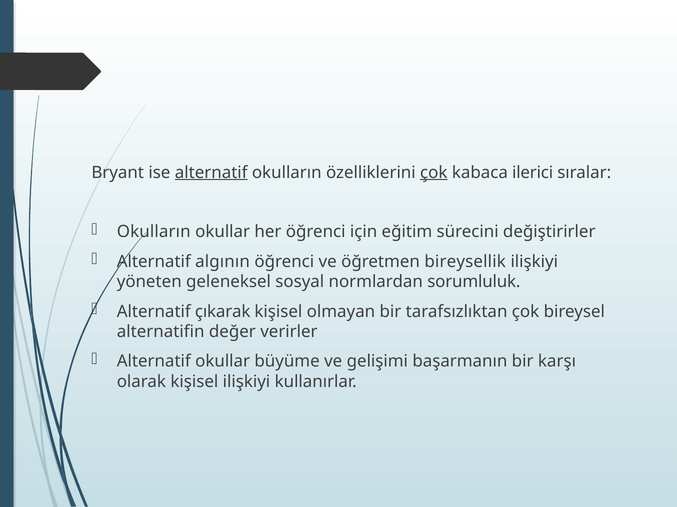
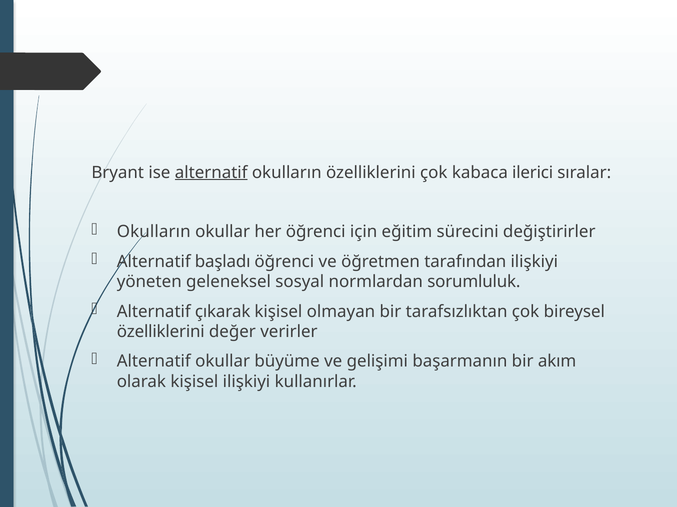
çok underline: present -> none (434, 173)
algının: algının -> başladı (223, 262)
bireysellik: bireysellik -> tarafından (465, 262)
alternatifin: alternatifin -> özelliklerini (161, 332)
karşı: karşı -> akım (557, 362)
